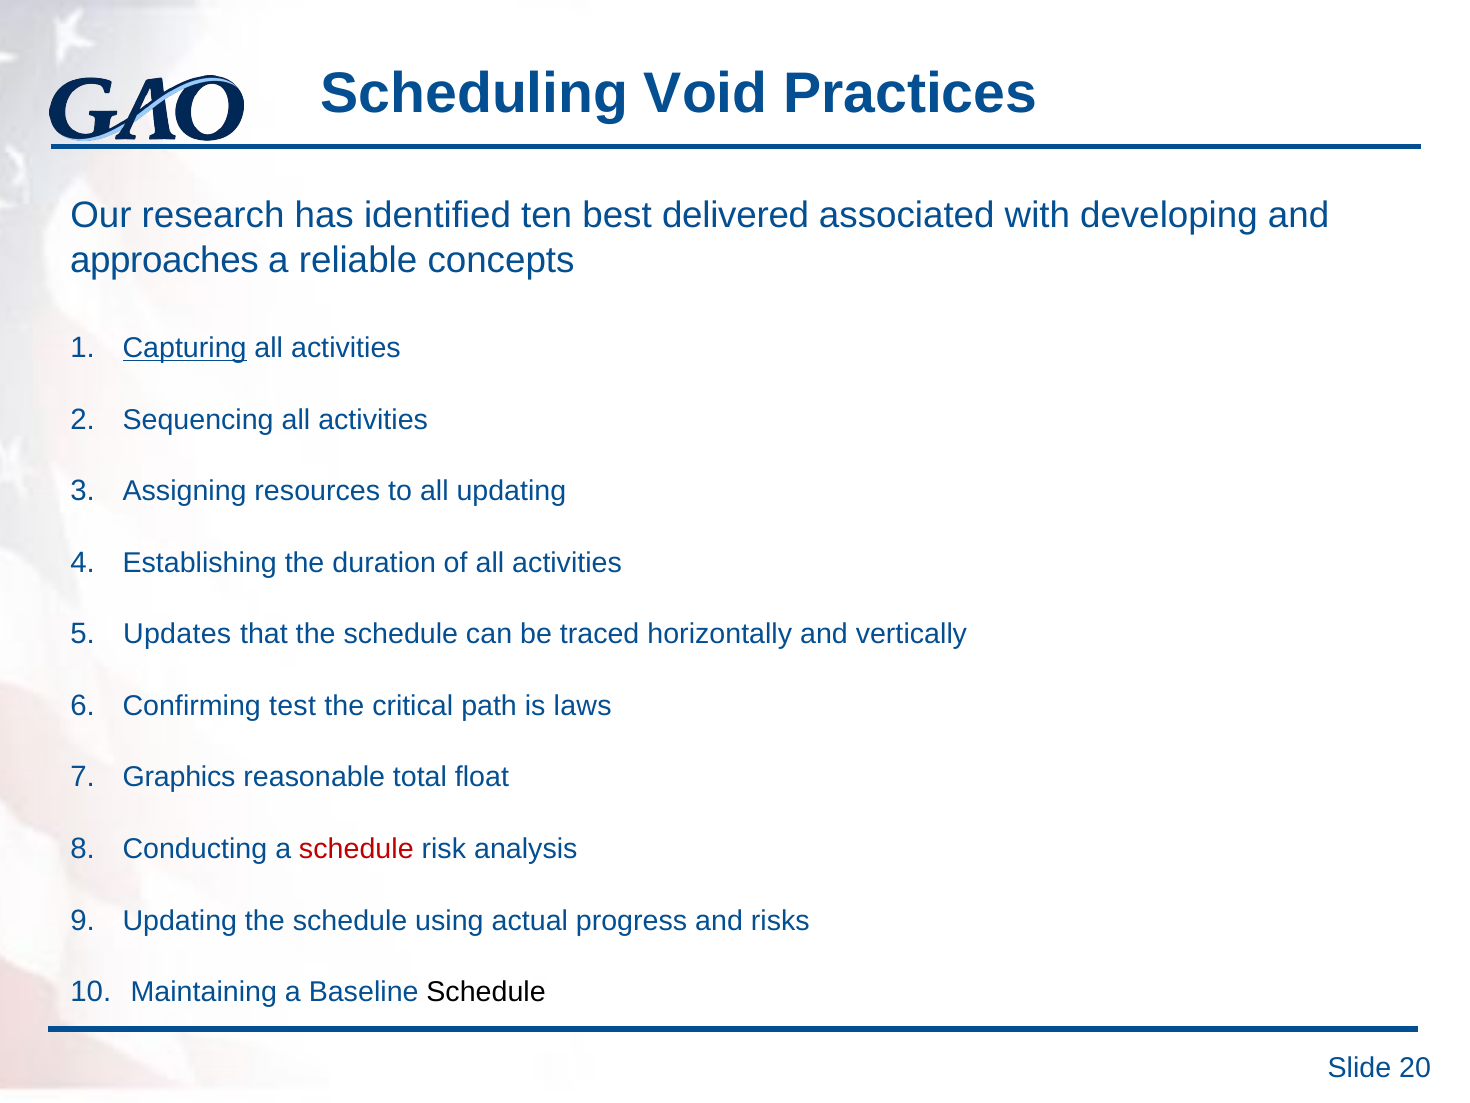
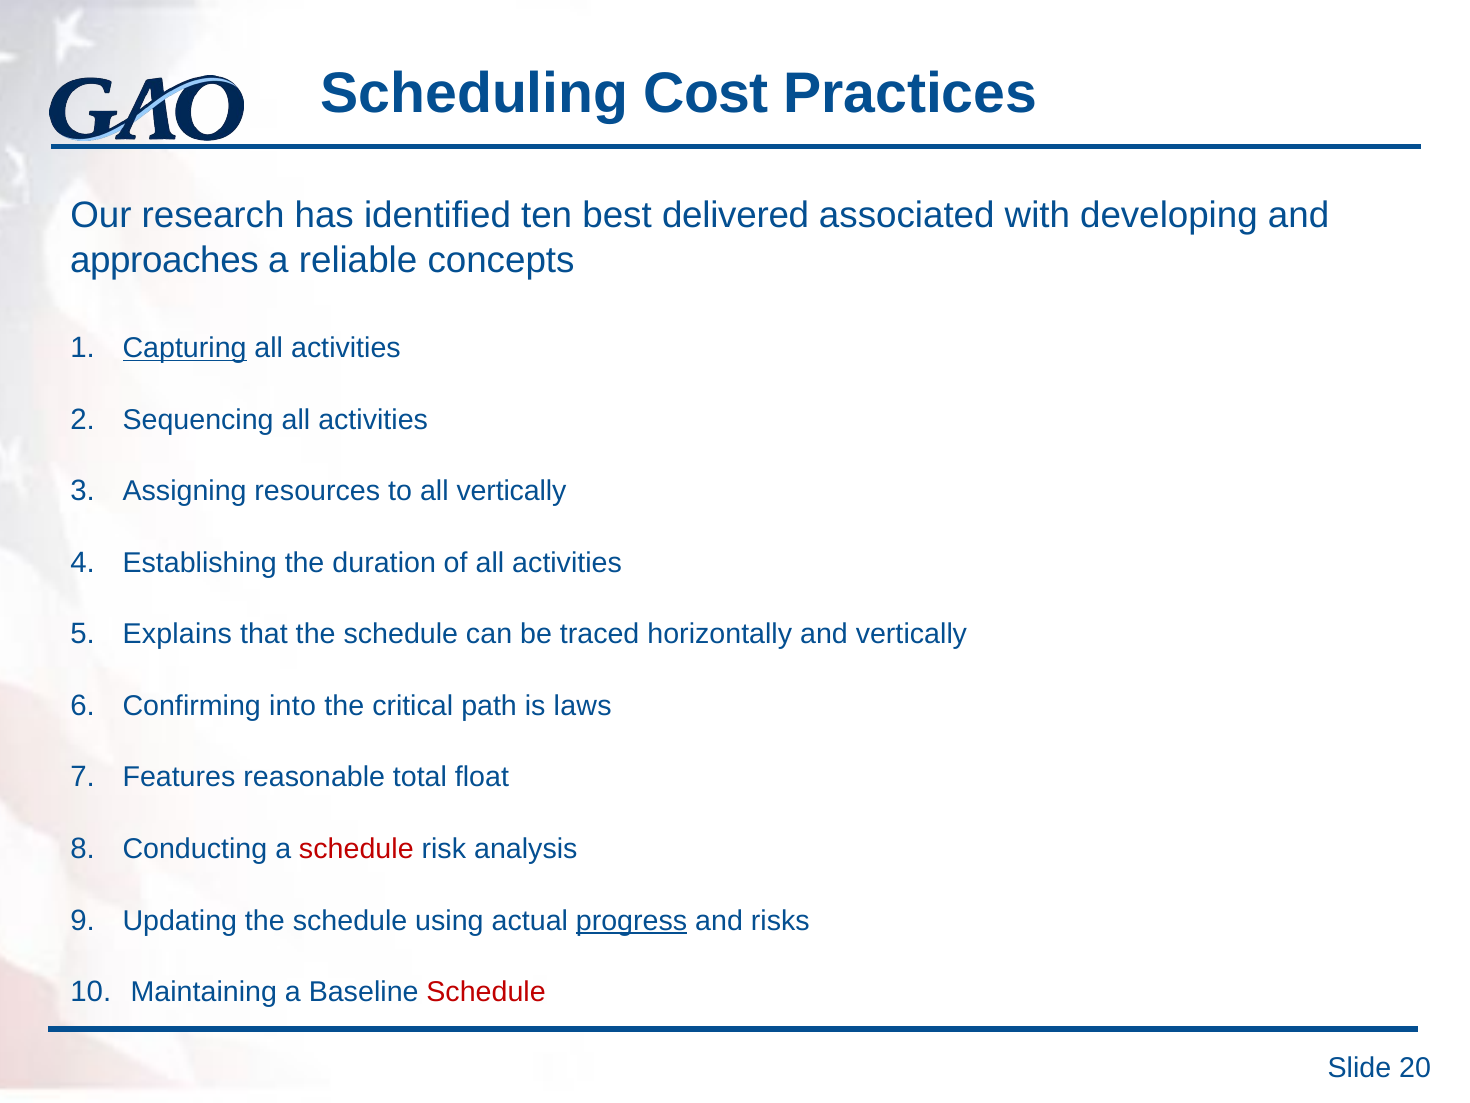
Void: Void -> Cost (706, 94)
all updating: updating -> vertically (511, 491)
Updates: Updates -> Explains (177, 634)
test: test -> into (293, 706)
Graphics: Graphics -> Features (179, 777)
progress underline: none -> present (632, 920)
Schedule colour: black -> red (486, 992)
